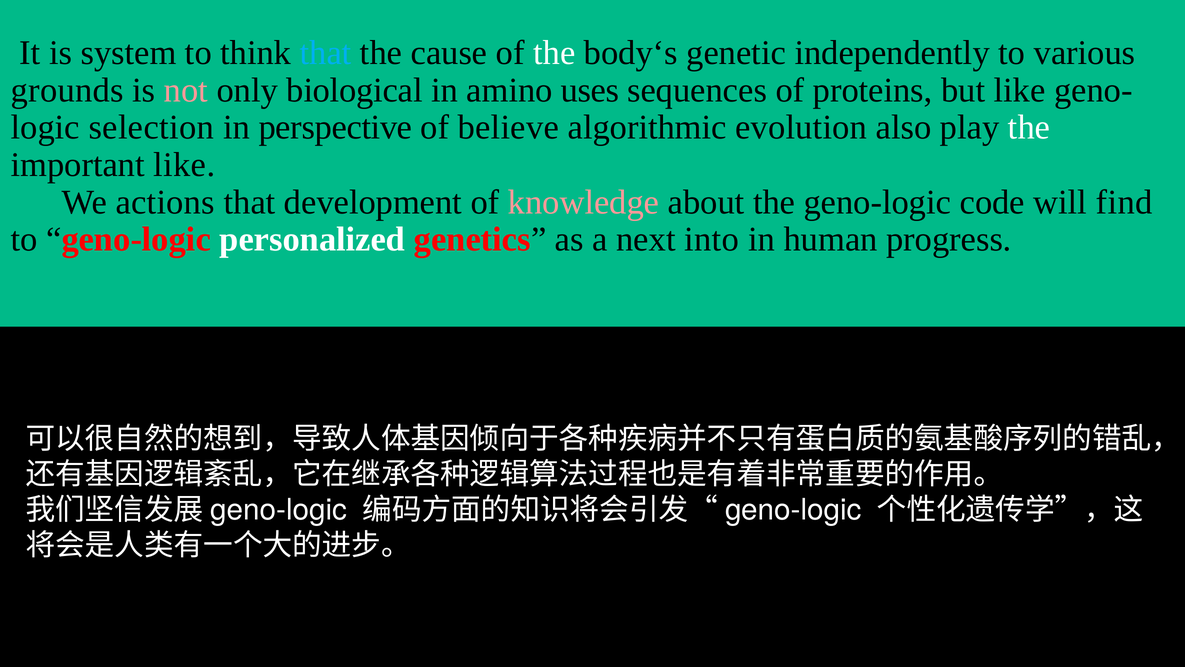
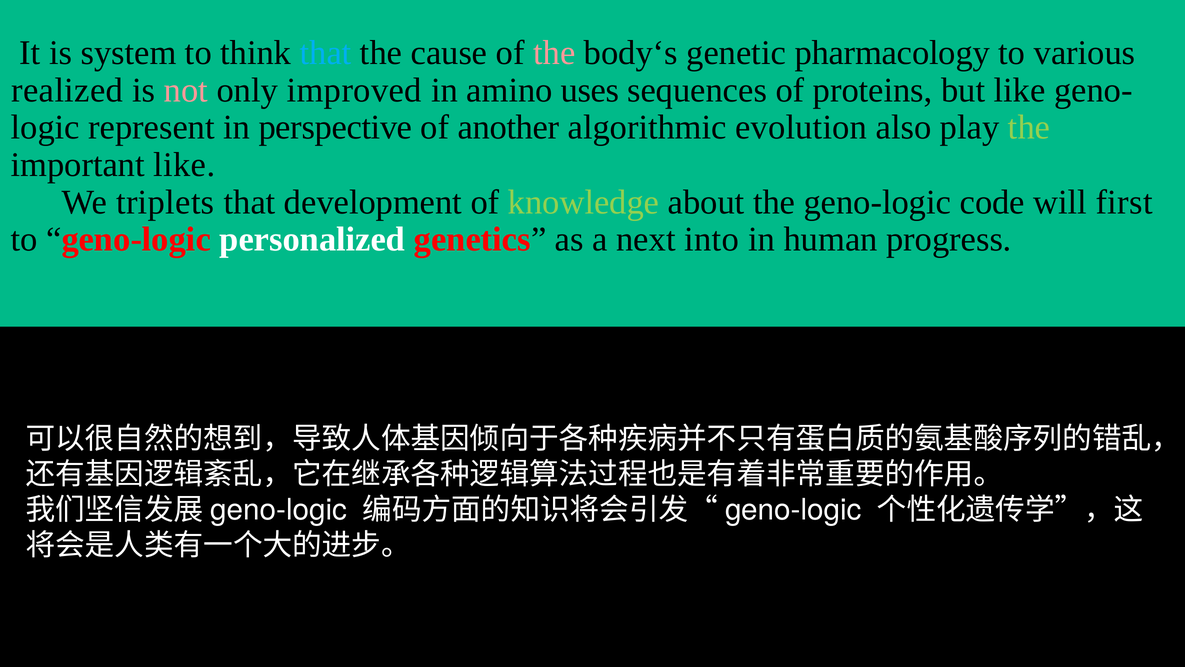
the colour: white -> pink (554, 53)
independently: independently -> pharmacology (892, 53)
grounds: grounds -> realized (67, 90)
biological: biological -> improved (354, 90)
selection: selection -> represent (152, 127)
believe: believe -> another (509, 127)
the colour: white -> light green (1029, 127)
actions: actions -> triplets (165, 202)
knowledge colour: pink -> light green (584, 202)
find: find -> first (1124, 202)
